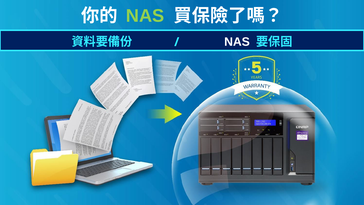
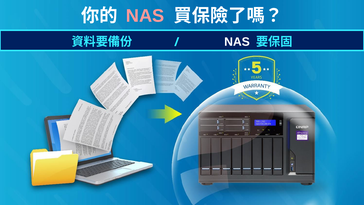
NAS colour: light green -> pink (145, 16)
